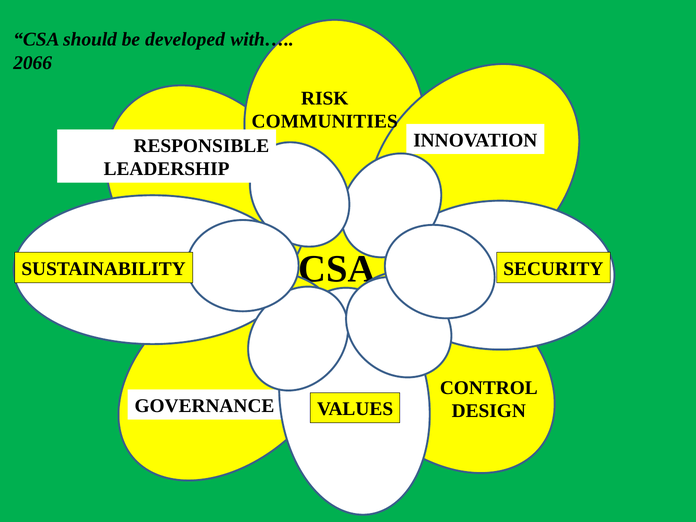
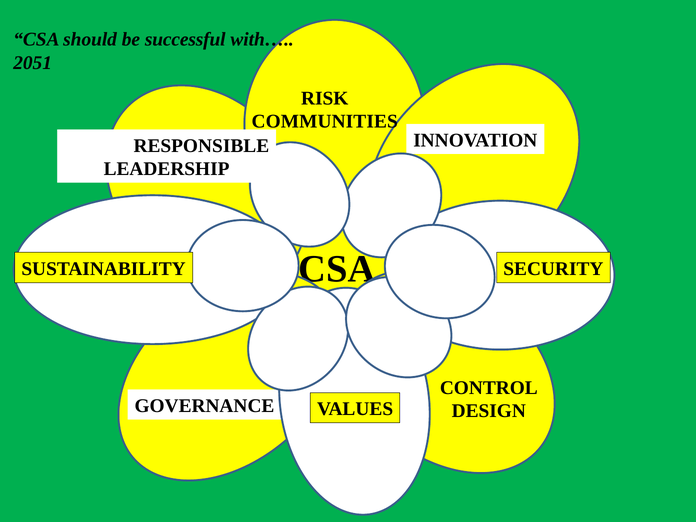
developed: developed -> successful (185, 39)
2066: 2066 -> 2051 (33, 63)
